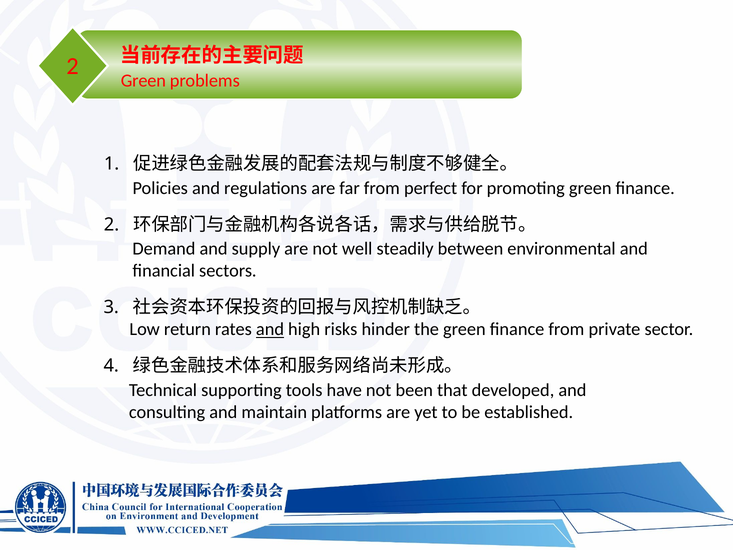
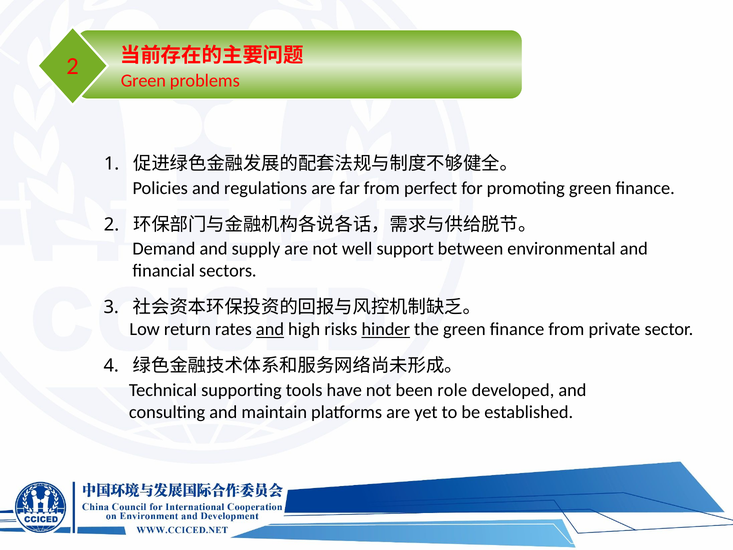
steadily: steadily -> support (405, 249)
hinder underline: none -> present (386, 329)
that: that -> role (452, 390)
